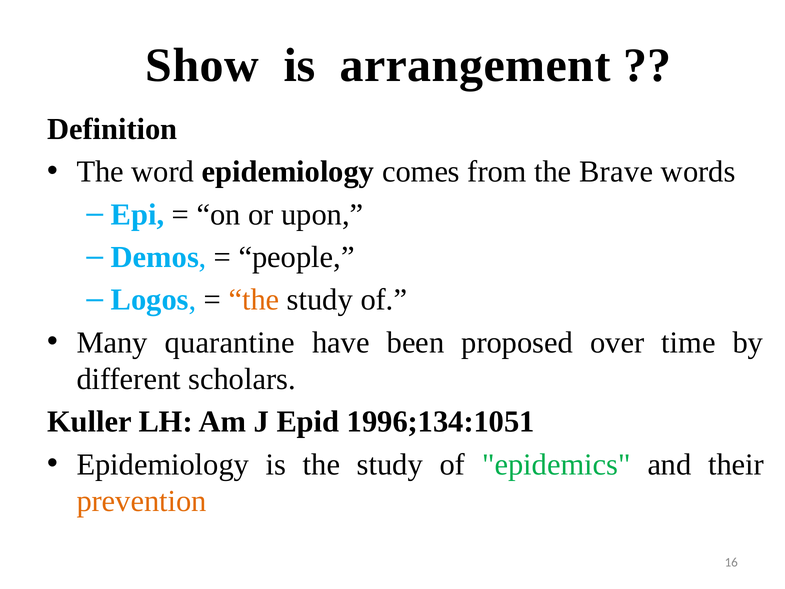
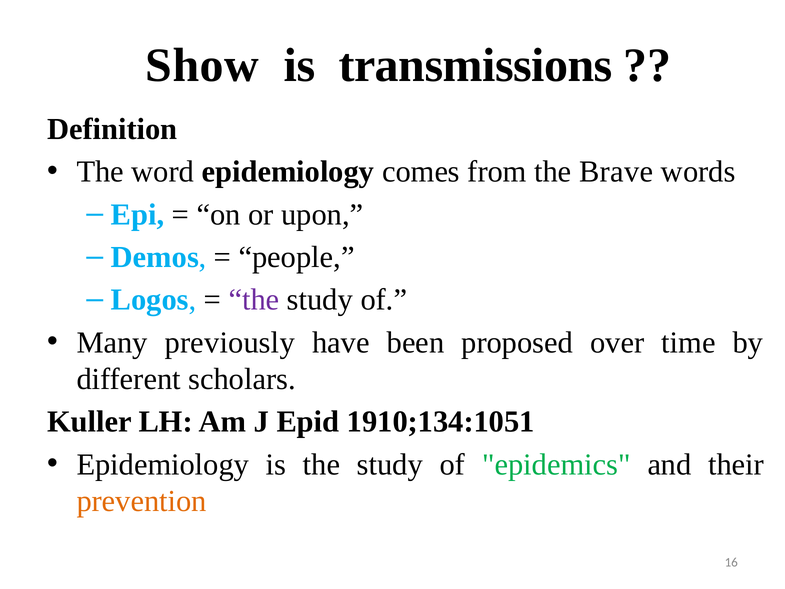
arrangement: arrangement -> transmissions (476, 66)
the colour: orange -> purple (254, 300)
quarantine: quarantine -> previously (230, 342)
1996;134:1051: 1996;134:1051 -> 1910;134:1051 (441, 422)
